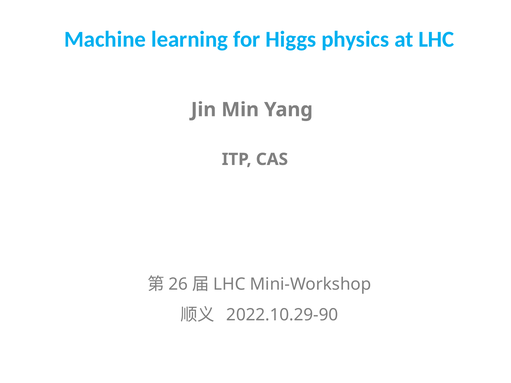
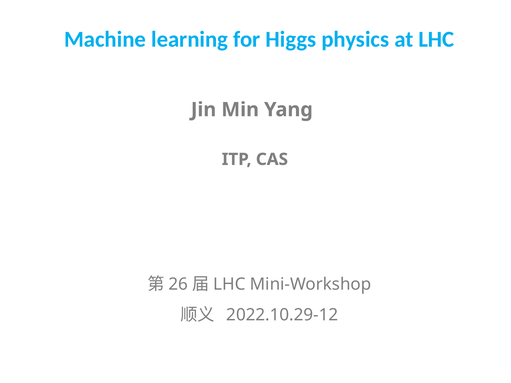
2022.10.29-90: 2022.10.29-90 -> 2022.10.29-12 (282, 315)
